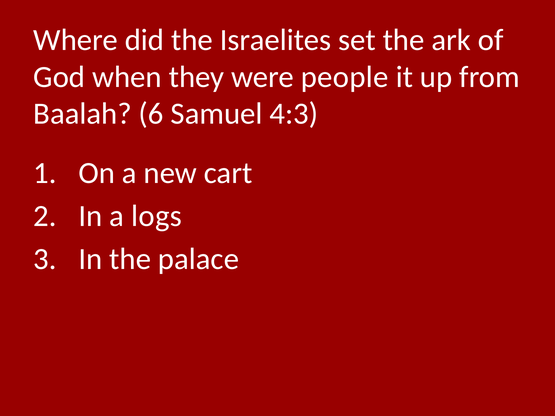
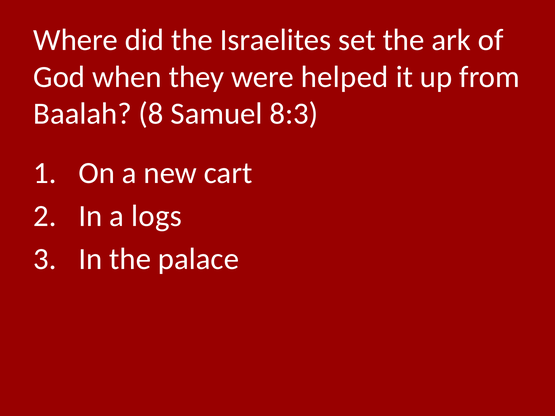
people: people -> helped (345, 77)
6: 6 -> 8 (151, 114)
4:3: 4:3 -> 8:3 (294, 114)
